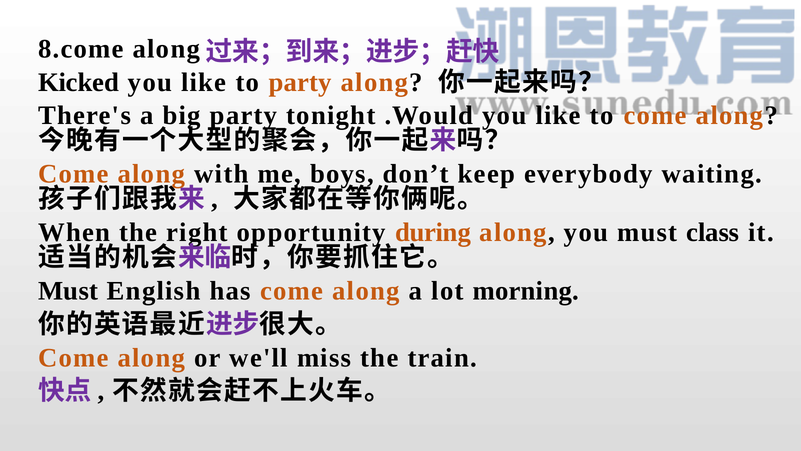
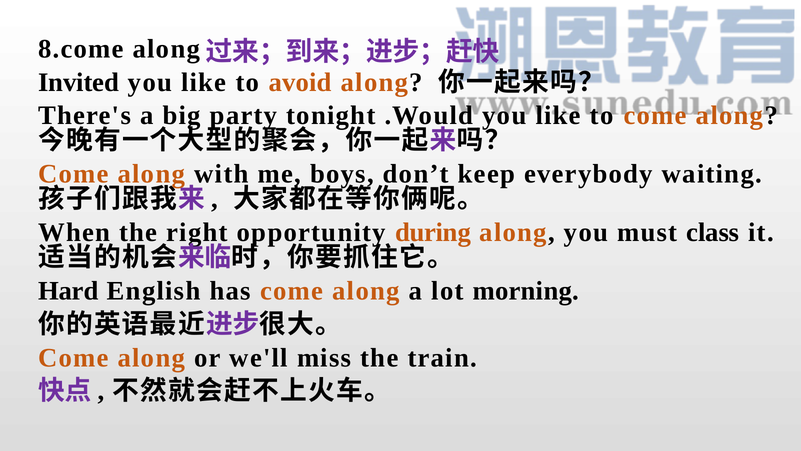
Kicked: Kicked -> Invited (78, 82)
to party: party -> avoid (300, 82)
Must: Must -> Hard (68, 291)
